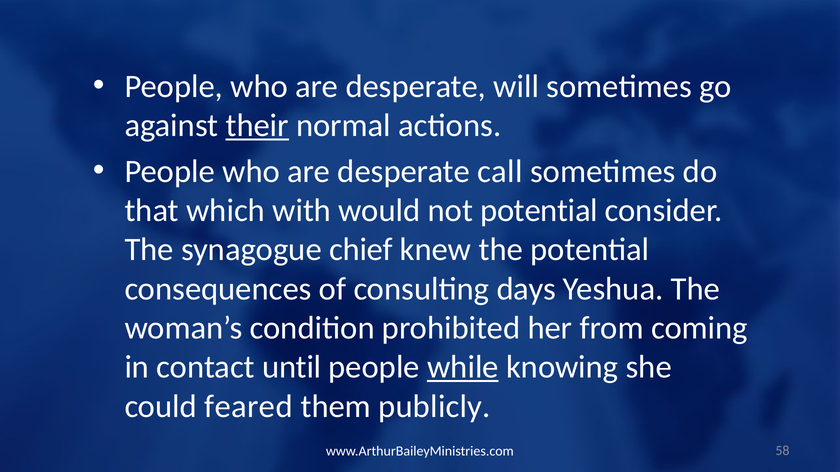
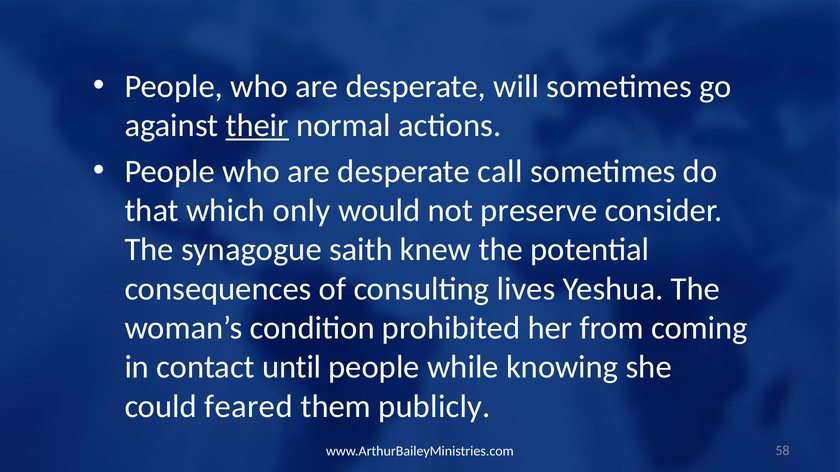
with: with -> only (301, 211)
not potential: potential -> preserve (539, 211)
chief: chief -> saith (361, 250)
days: days -> lives (526, 289)
while underline: present -> none (463, 368)
